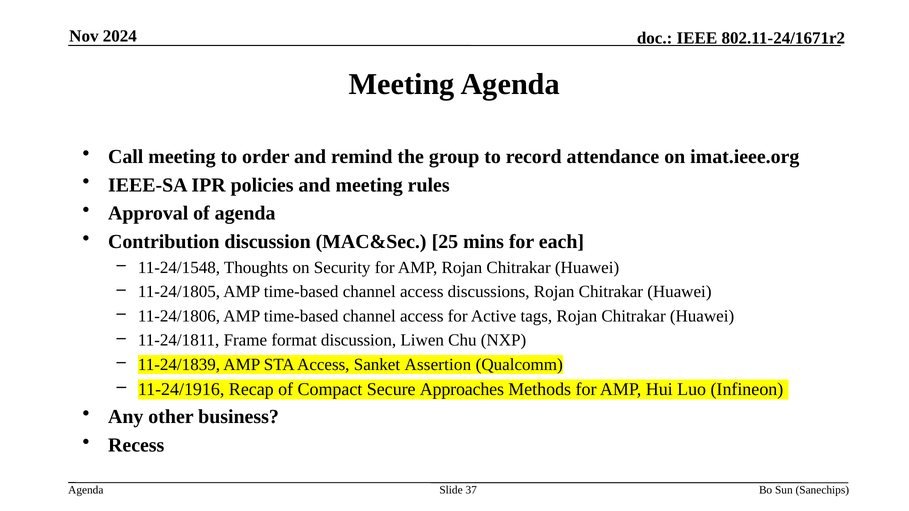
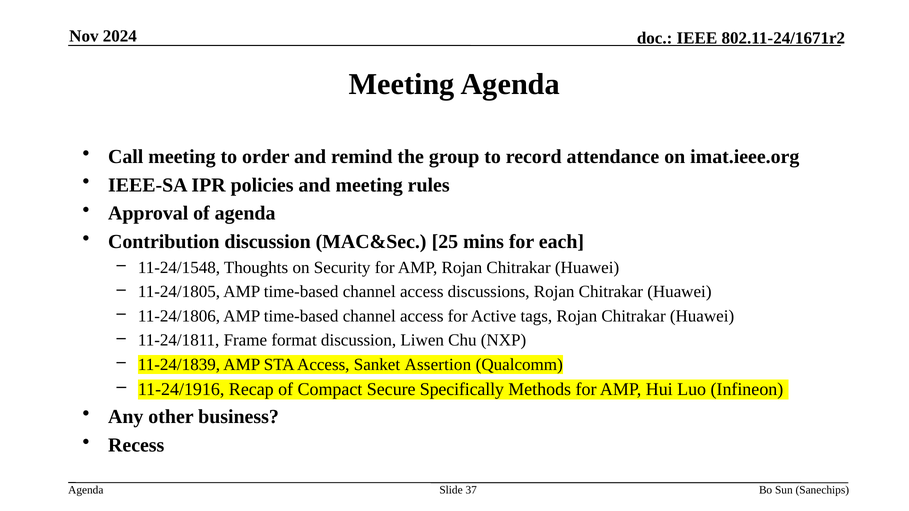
Approaches: Approaches -> Specifically (462, 390)
